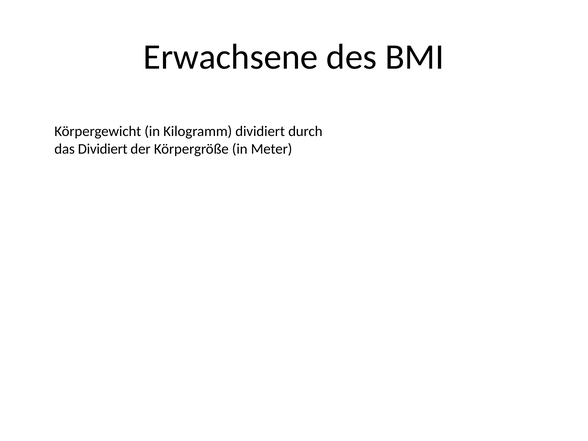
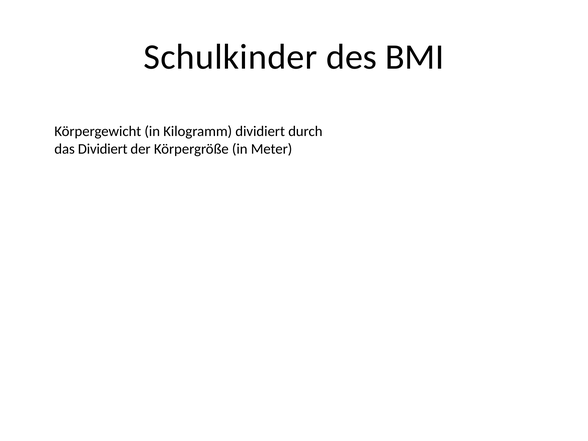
Erwachsene: Erwachsene -> Schulkinder (230, 57)
